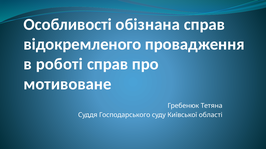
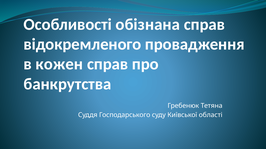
роботі: роботі -> кожен (59, 64)
мотивоване: мотивоване -> банкрутства (67, 84)
